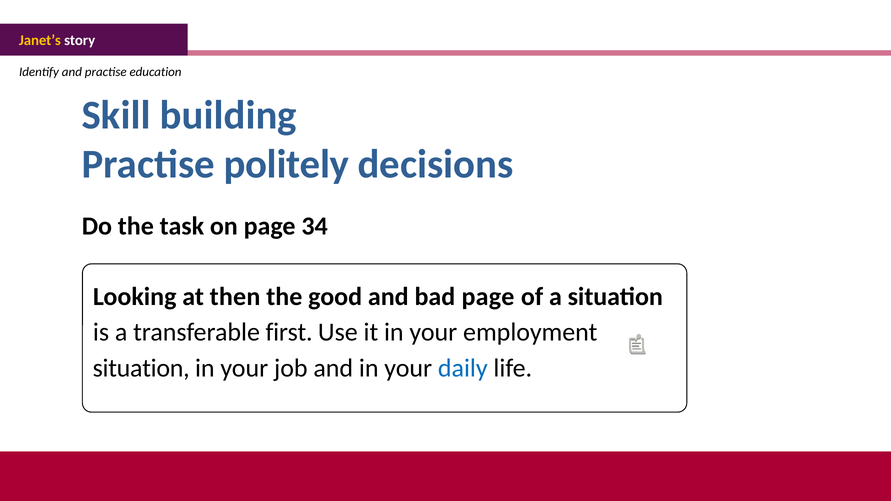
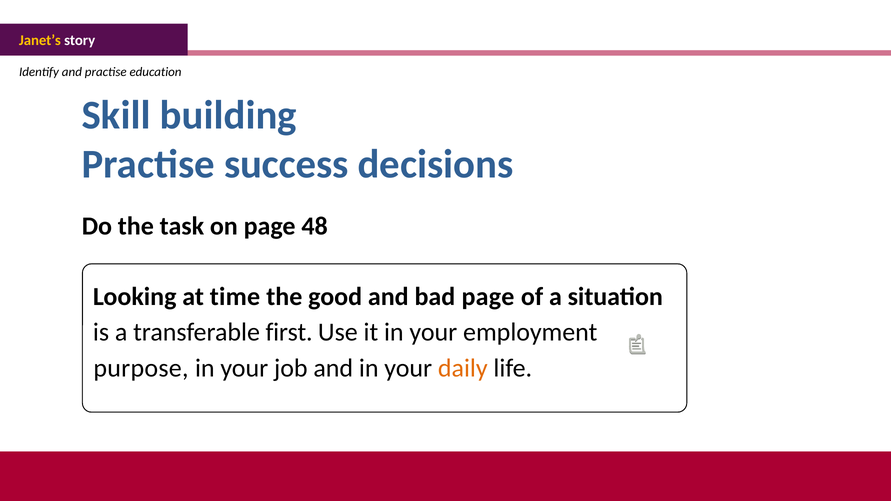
politely: politely -> success (286, 164)
34: 34 -> 48 (315, 226)
then: then -> time (235, 297)
situation: situation -> purpose (141, 368)
daily colour: blue -> orange (463, 368)
